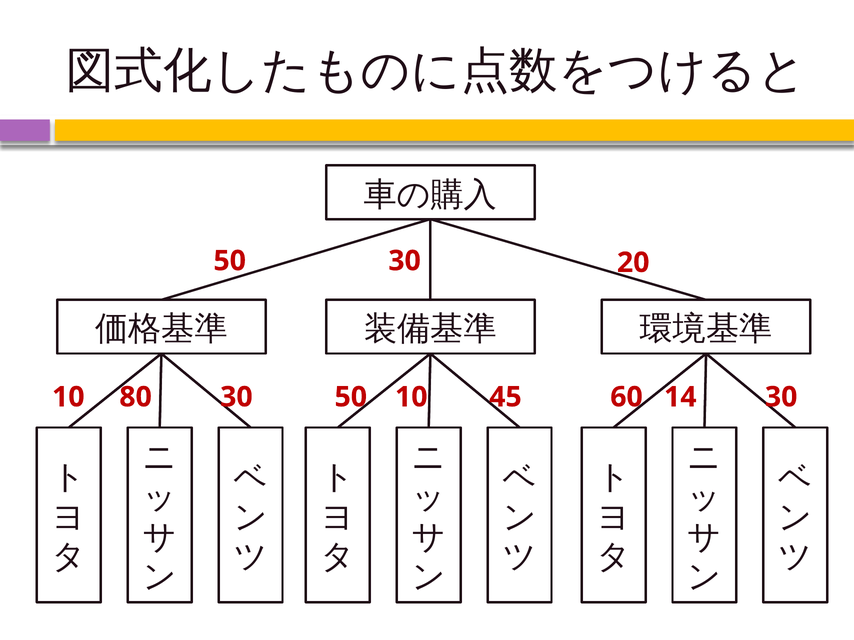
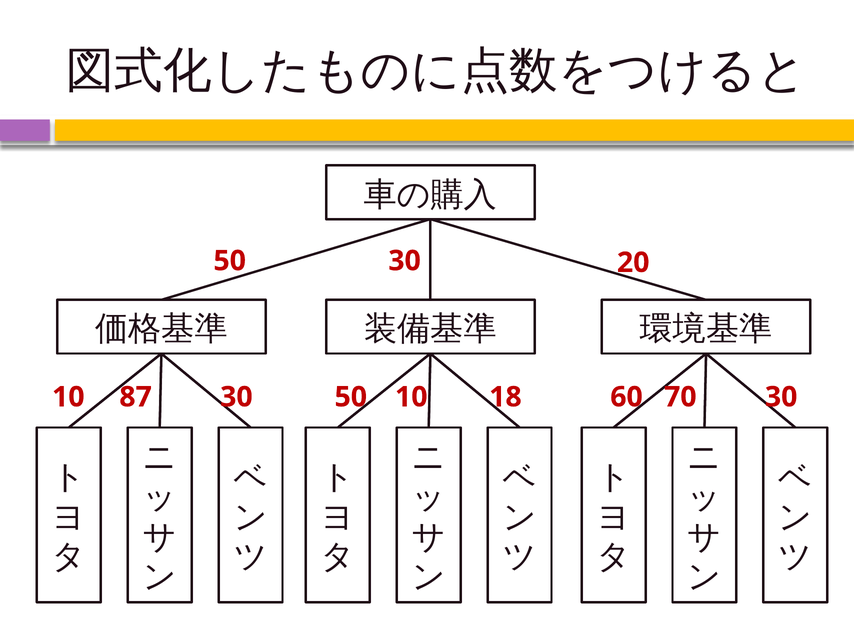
80: 80 -> 87 (136, 397)
45: 45 -> 18 (505, 397)
14: 14 -> 70 (680, 397)
